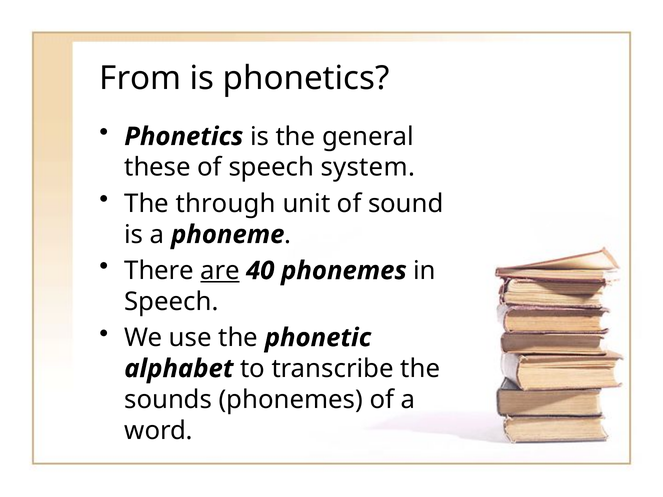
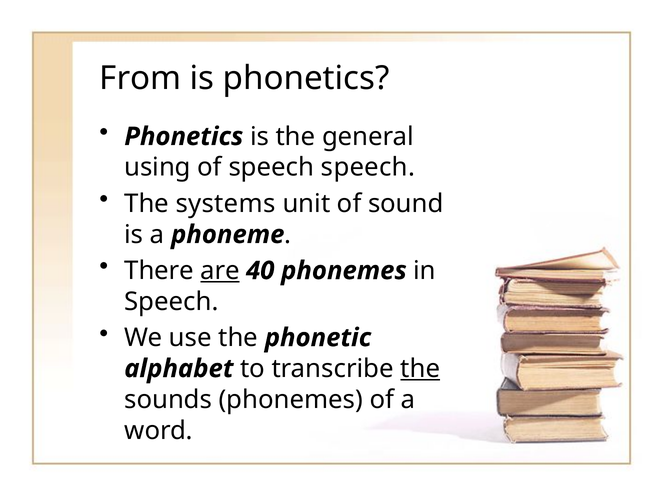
these: these -> using (158, 168)
speech system: system -> speech (368, 168)
through: through -> systems (226, 204)
the underline: none -> present (420, 369)
